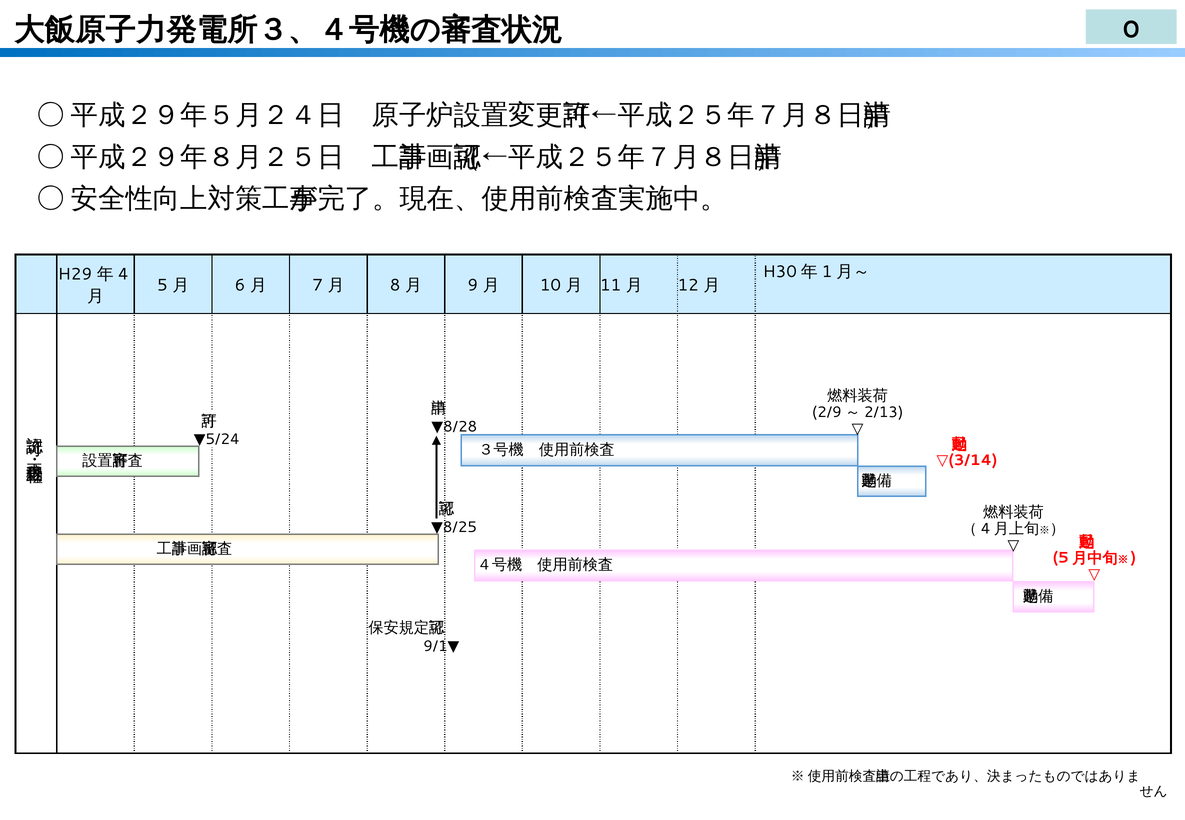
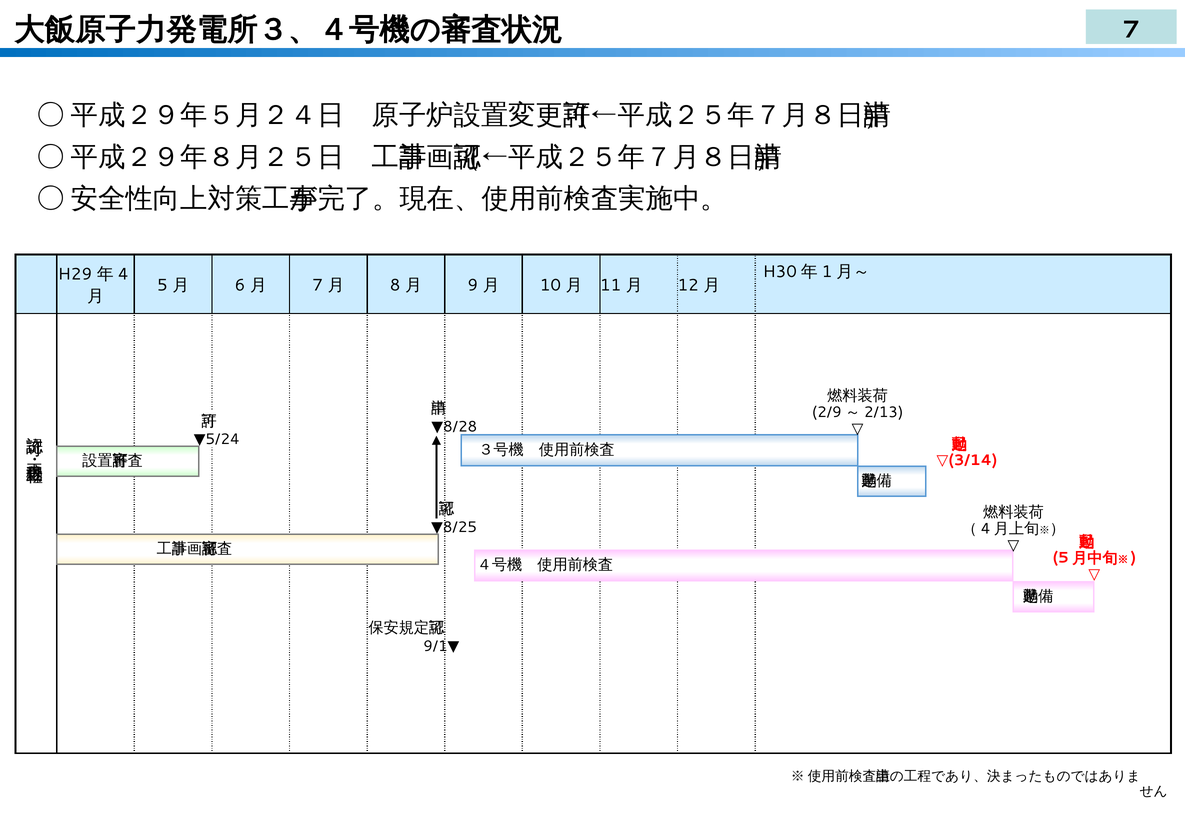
0: 0 -> 7 (1131, 30)
